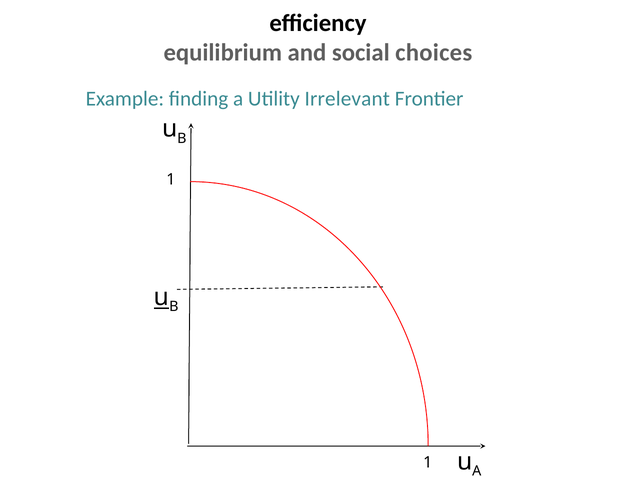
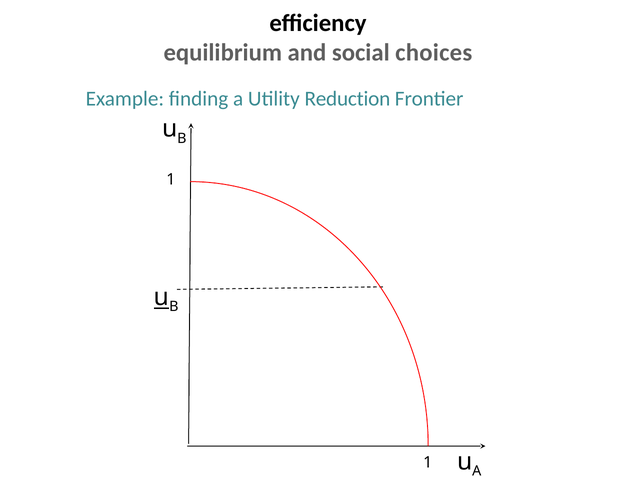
Irrelevant: Irrelevant -> Reduction (347, 99)
